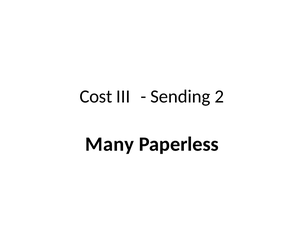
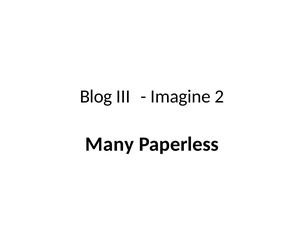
Cost: Cost -> Blog (96, 97)
Sending: Sending -> Imagine (180, 97)
